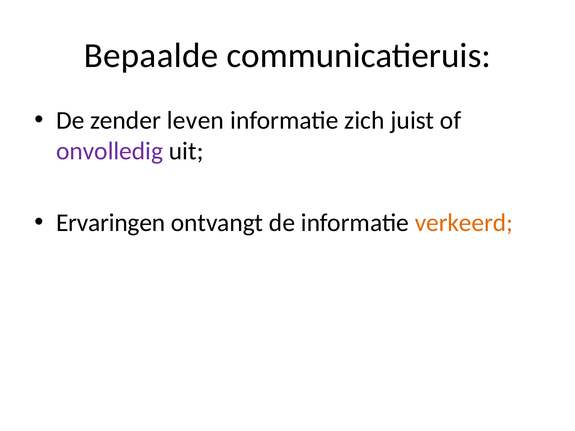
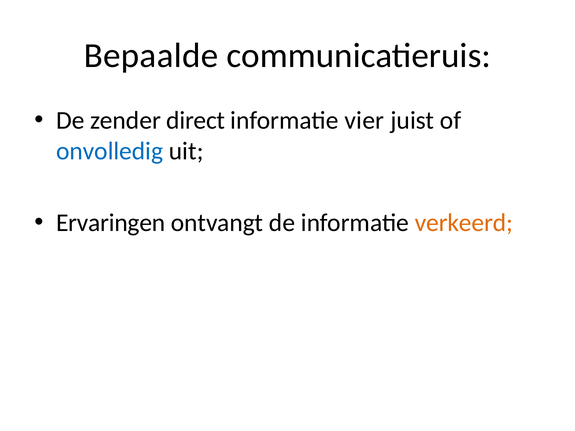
leven: leven -> direct (196, 121)
zich: zich -> vier (364, 121)
onvolledig colour: purple -> blue (110, 151)
